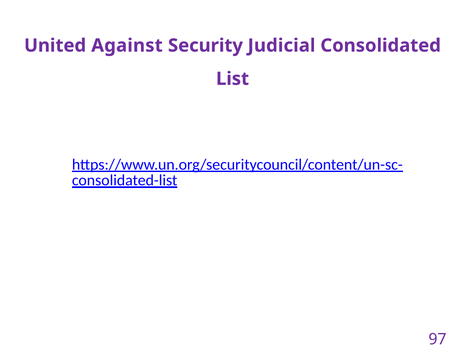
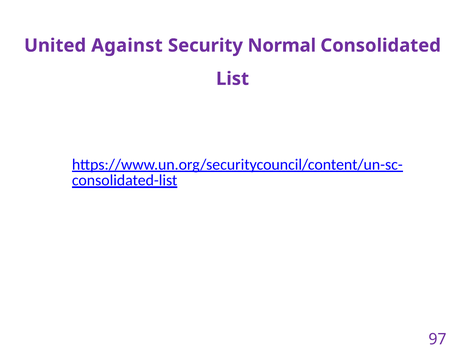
Judicial: Judicial -> Normal (282, 46)
